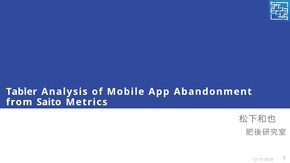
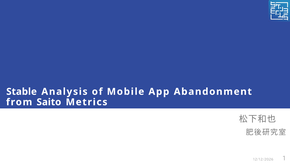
Tabler: Tabler -> Stable (22, 92)
